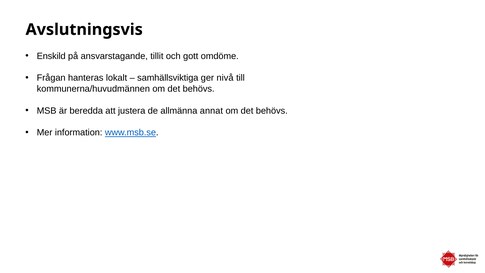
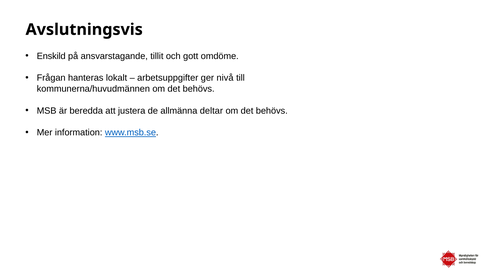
samhällsviktiga: samhällsviktiga -> arbetsuppgifter (168, 78)
annat: annat -> deltar (211, 111)
